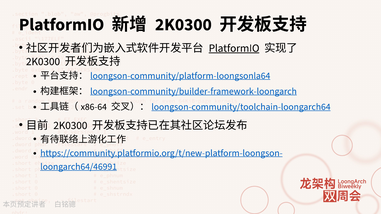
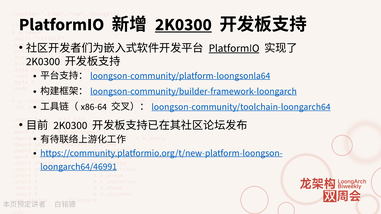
2K0300 underline: none -> present (183, 25)
